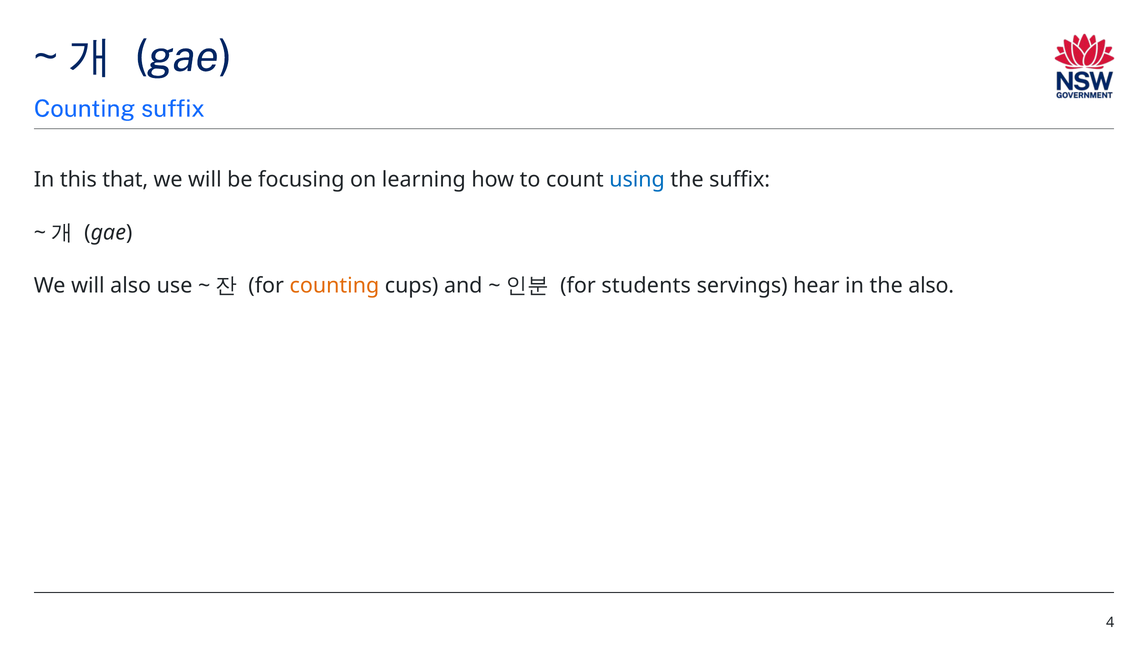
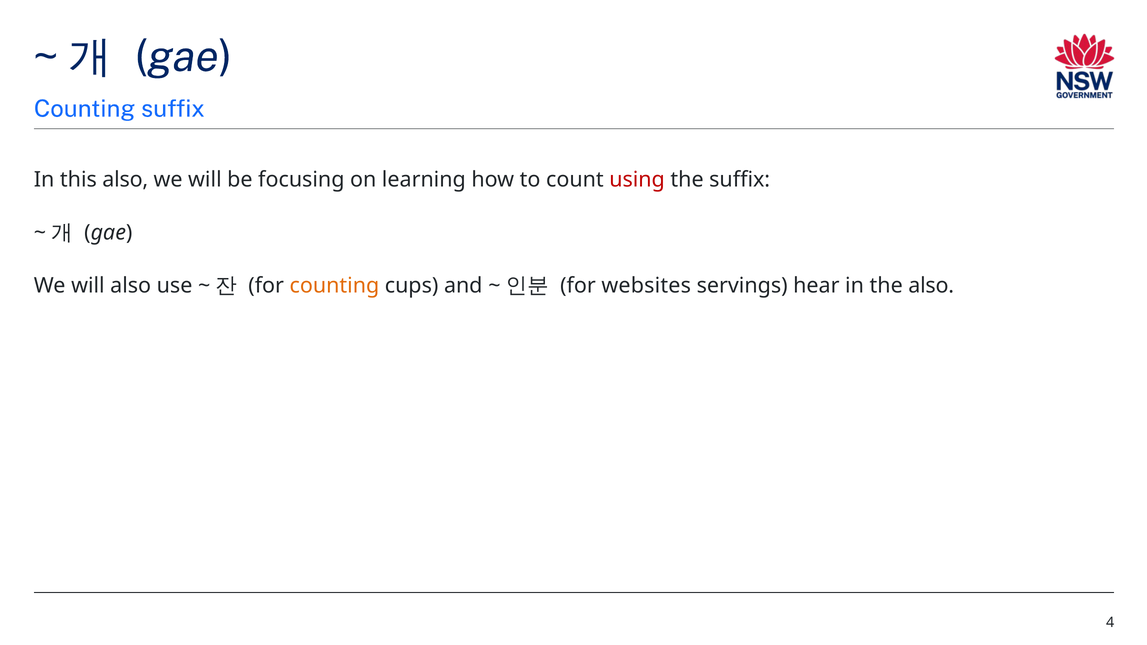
this that: that -> also (125, 180)
using colour: blue -> red (637, 180)
students: students -> websites (646, 286)
